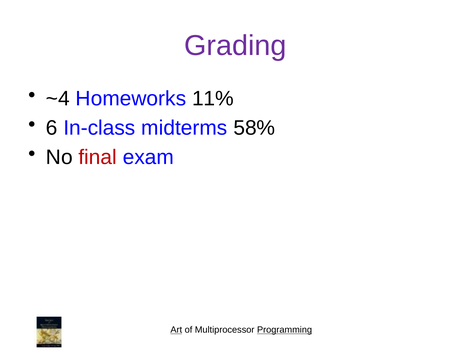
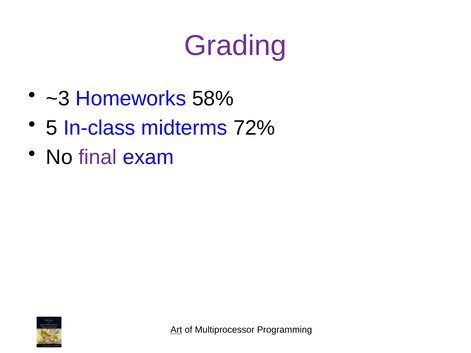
~4: ~4 -> ~3 (58, 99)
11%: 11% -> 58% (213, 99)
6: 6 -> 5 (52, 128)
58%: 58% -> 72% (254, 128)
final colour: red -> purple (98, 157)
Programming underline: present -> none (285, 330)
